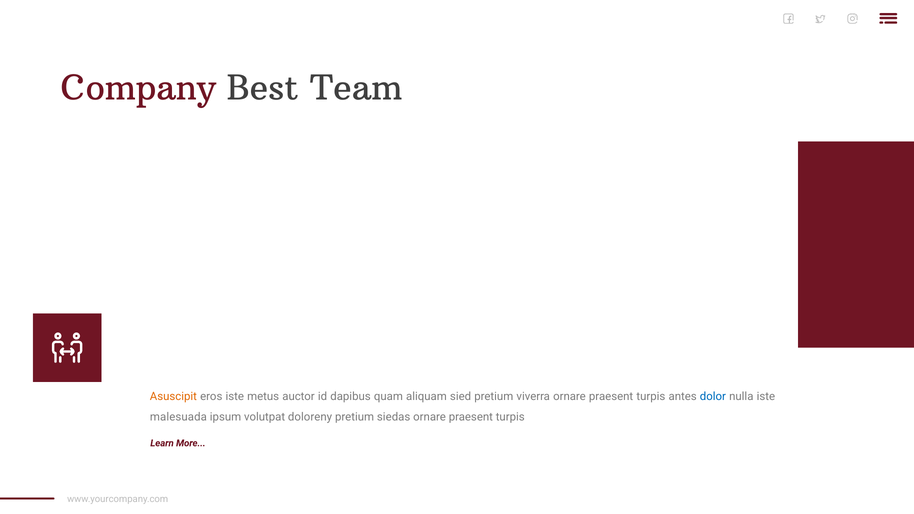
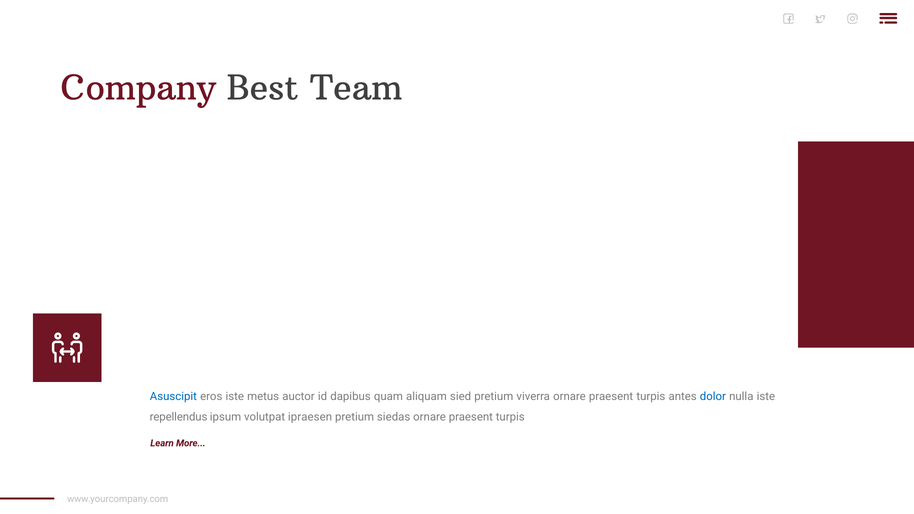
Asuscipit colour: orange -> blue (173, 396)
malesuada: malesuada -> repellendus (179, 417)
doloreny: doloreny -> ipraesen (310, 417)
